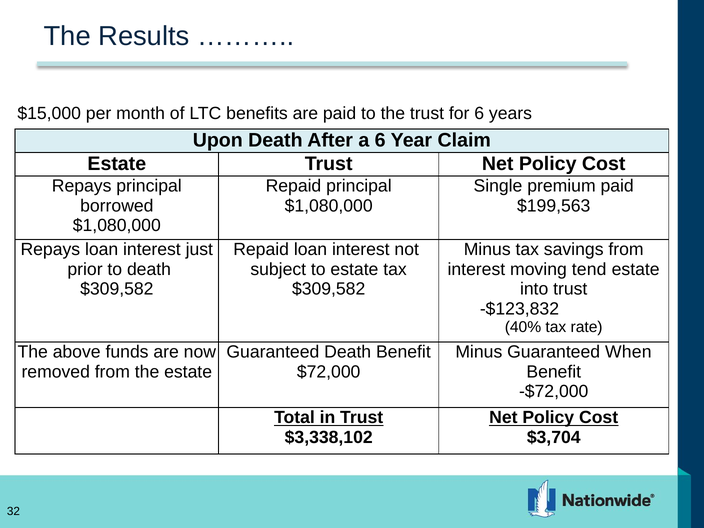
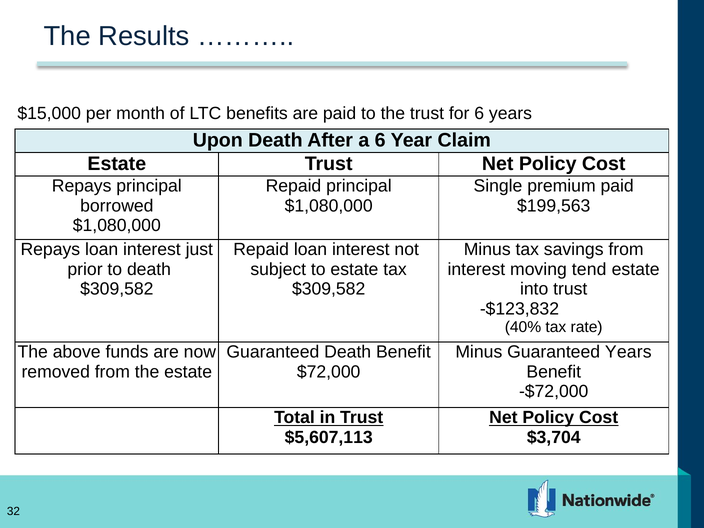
Guaranteed When: When -> Years (628, 352)
$3,338,102: $3,338,102 -> $5,607,113 (329, 437)
